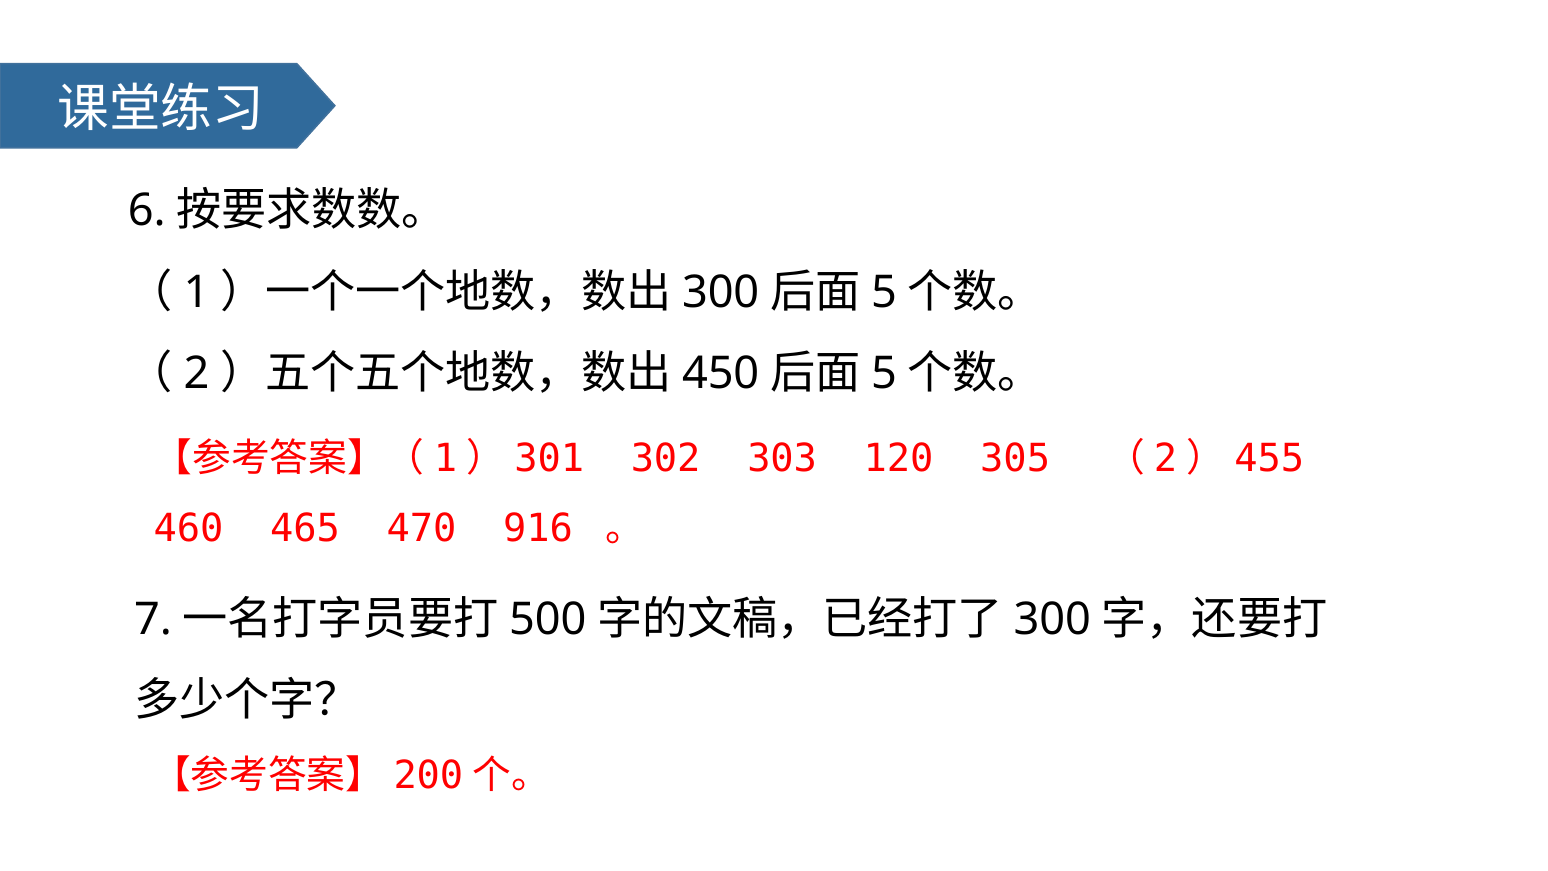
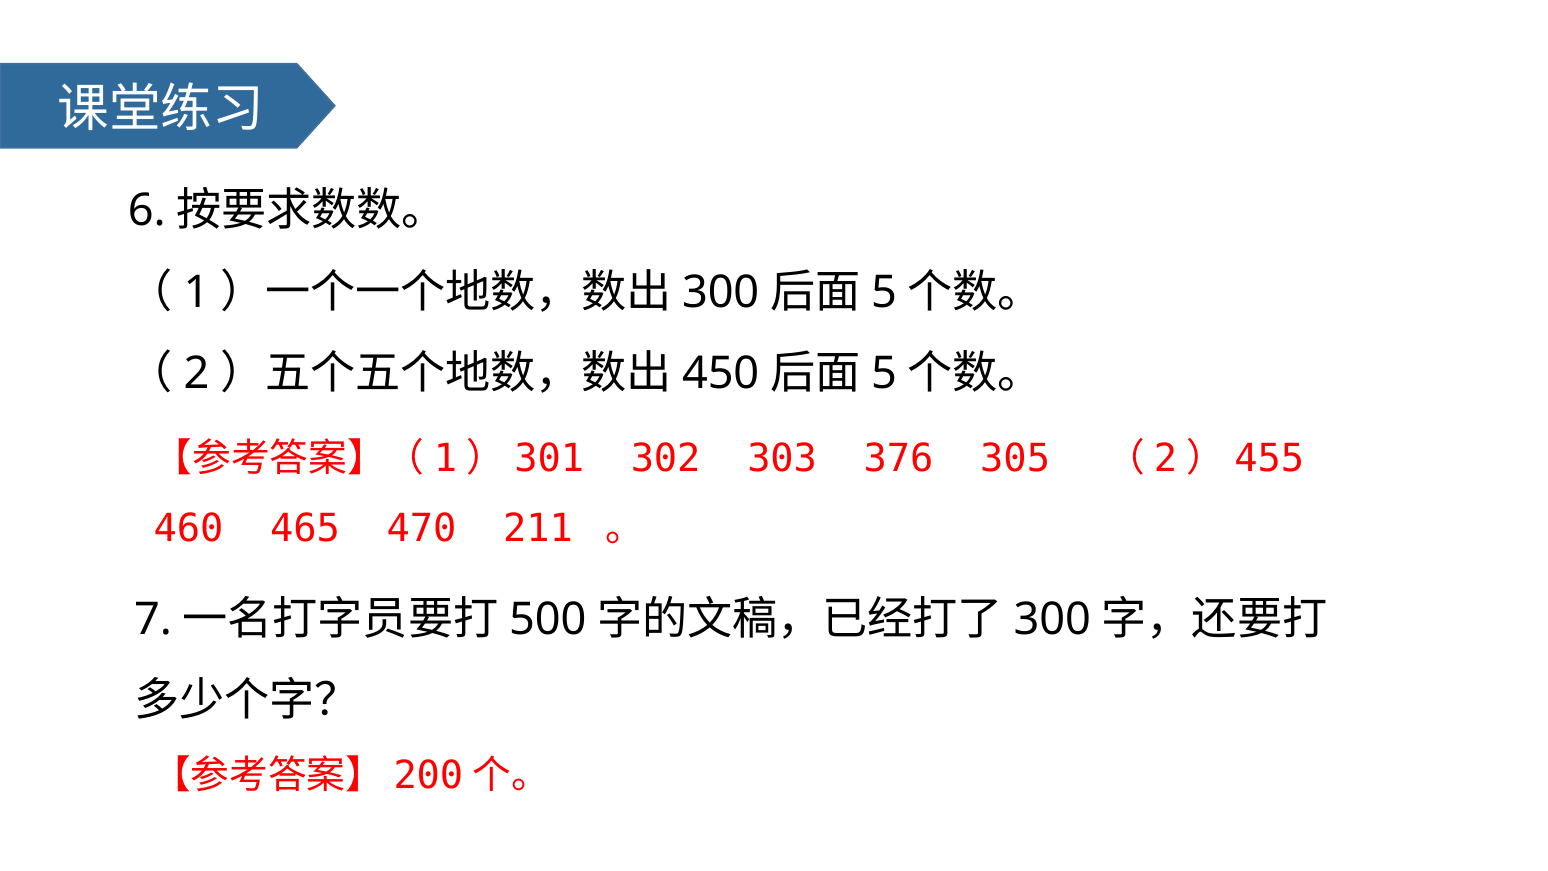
120: 120 -> 376 (899, 459)
916: 916 -> 211 (538, 528)
